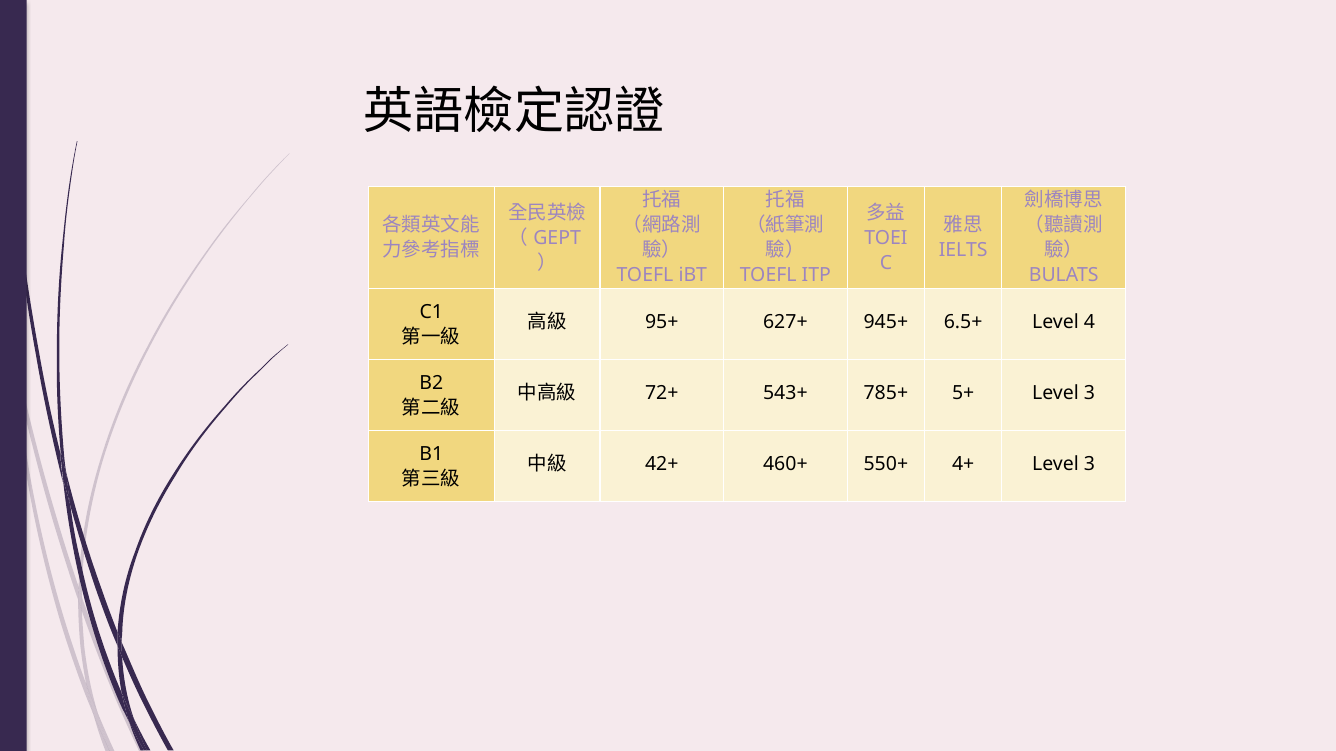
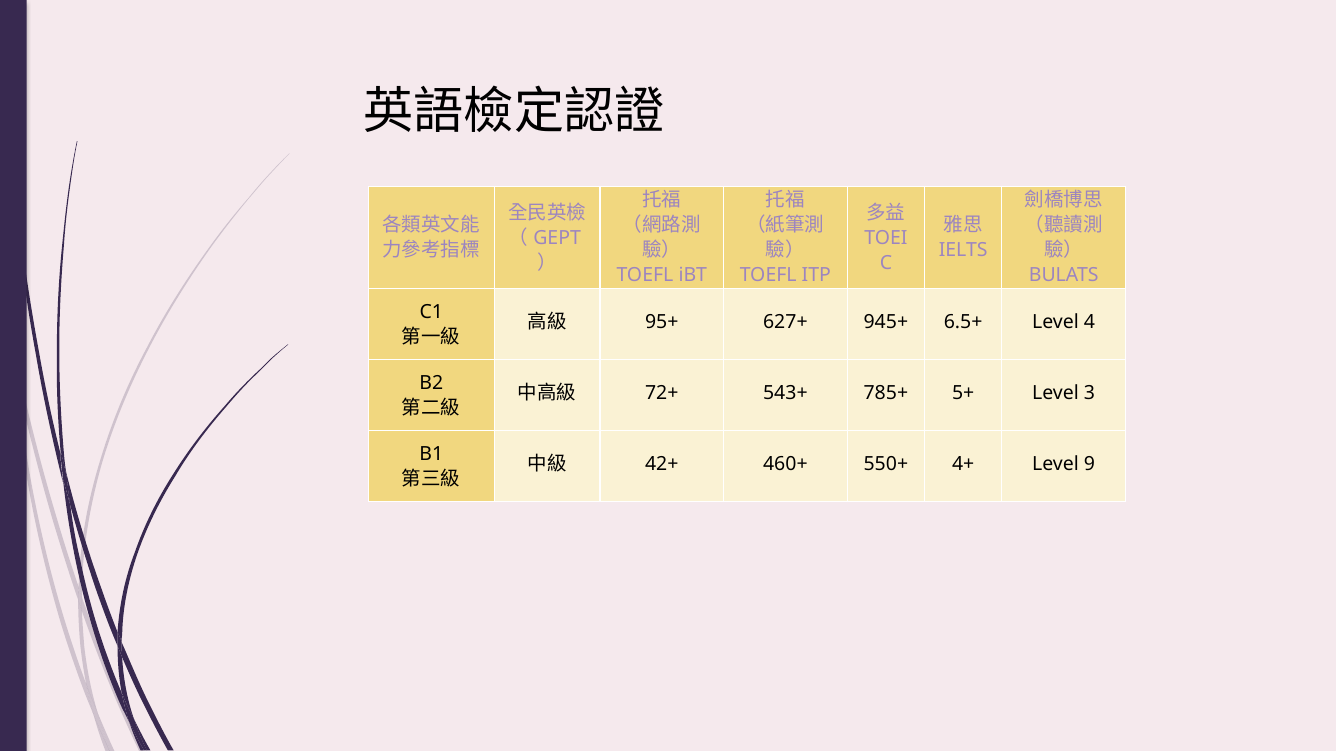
4+ Level 3: 3 -> 9 (1090, 465)
